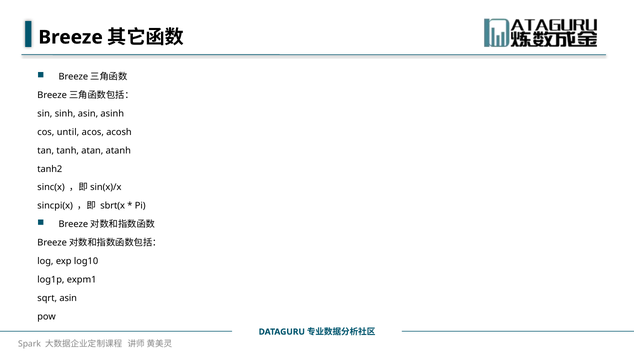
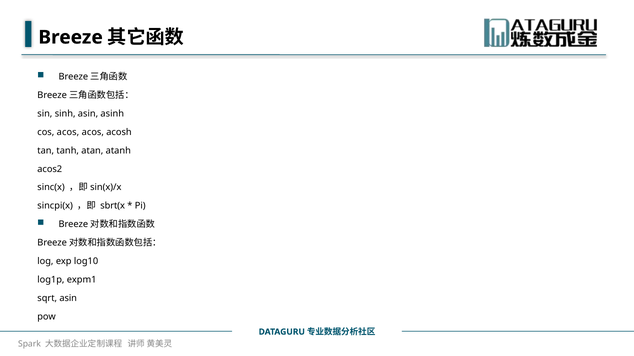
cos until: until -> acos (68, 132)
tanh2: tanh2 -> acos2 (50, 169)
